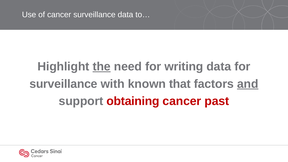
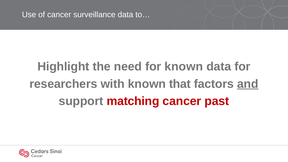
the underline: present -> none (102, 67)
for writing: writing -> known (184, 67)
surveillance: surveillance -> researchers (63, 84)
obtaining: obtaining -> matching (133, 101)
